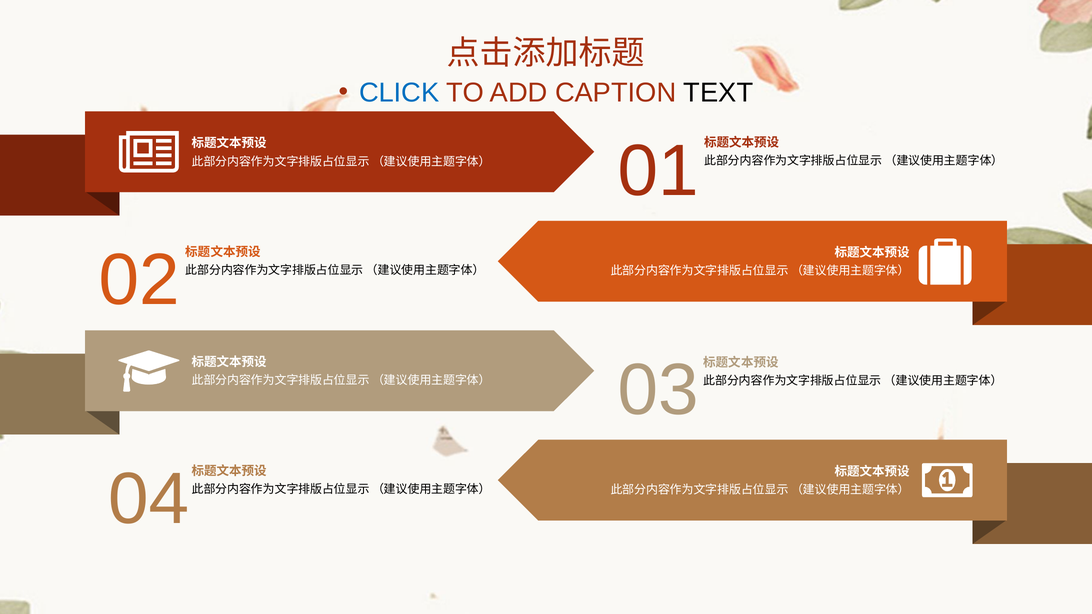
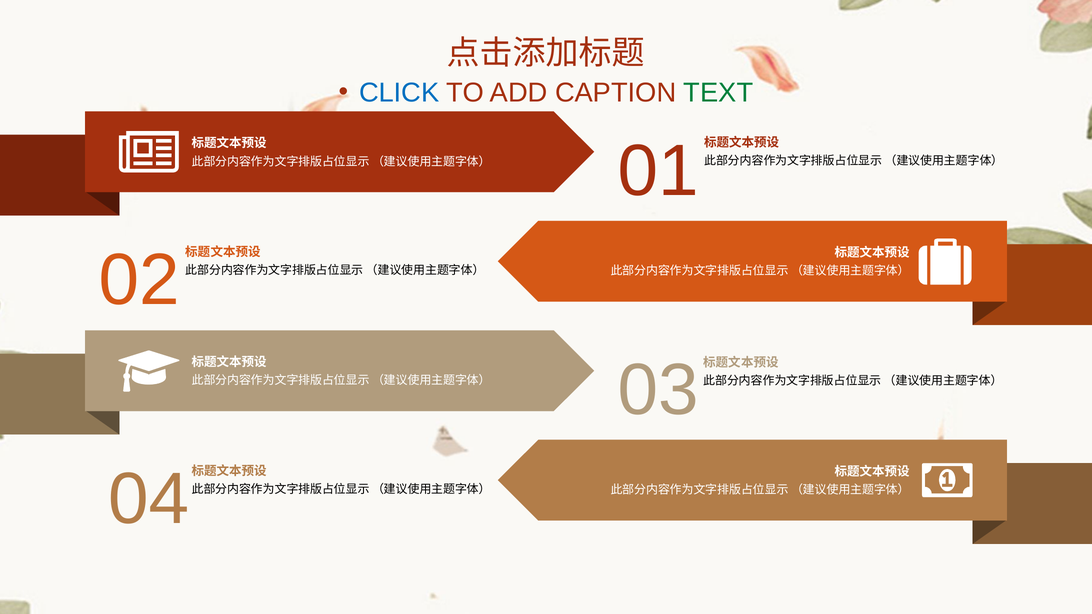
TEXT colour: black -> green (718, 93)
